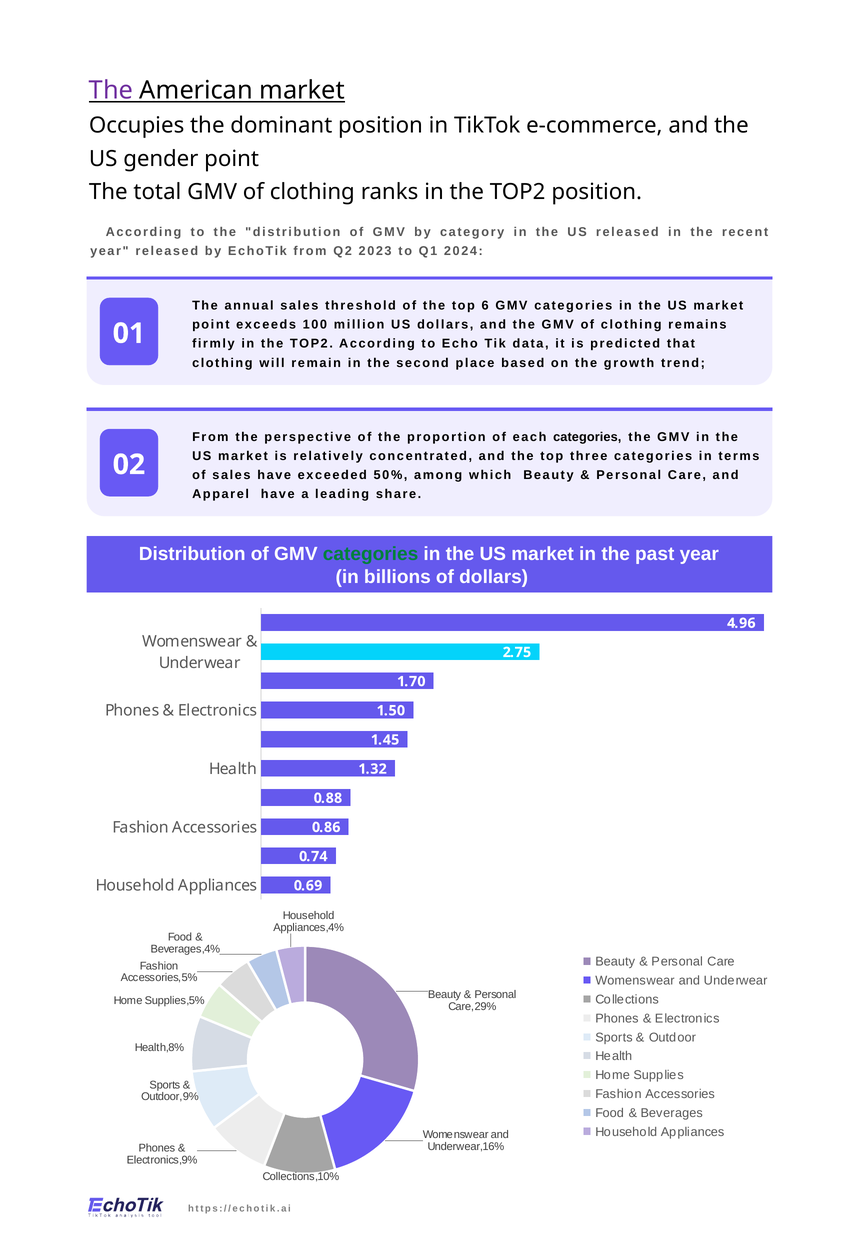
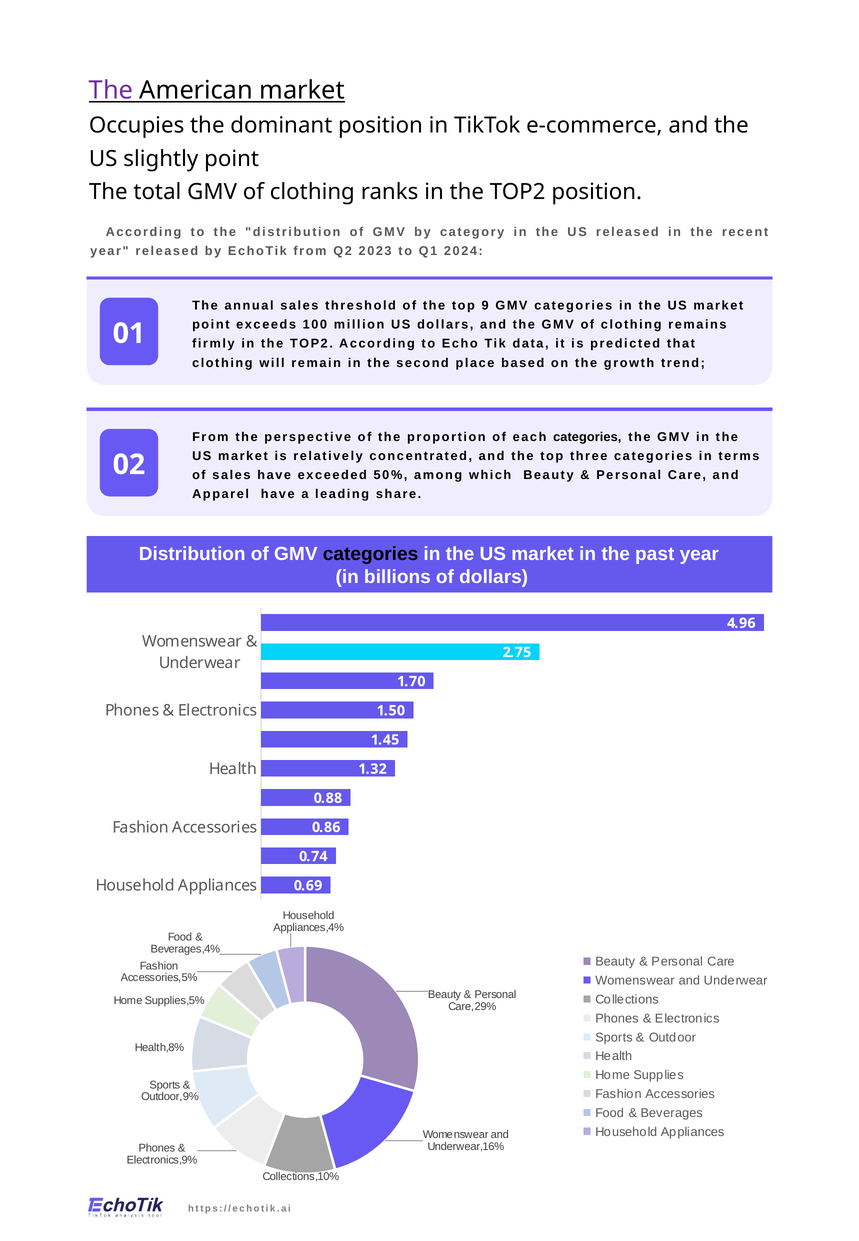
gender: gender -> slightly (161, 159)
6: 6 -> 9 (485, 306)
categories colour: green -> black (371, 554)
